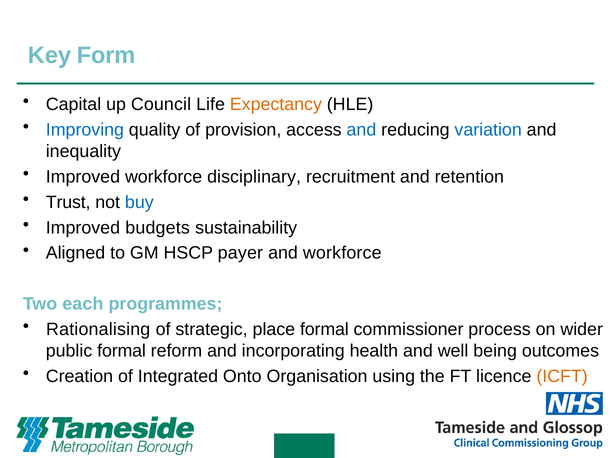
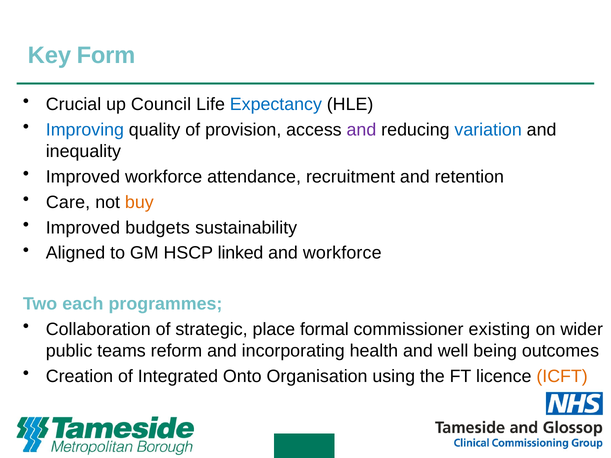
Capital: Capital -> Crucial (74, 105)
Expectancy colour: orange -> blue (276, 105)
and colour: blue -> purple (361, 130)
disciplinary: disciplinary -> attendance (254, 177)
Trust: Trust -> Care (68, 202)
buy colour: blue -> orange (139, 202)
payer: payer -> linked (241, 253)
Rationalising: Rationalising -> Collaboration (98, 330)
process: process -> existing (499, 330)
public formal: formal -> teams (122, 351)
